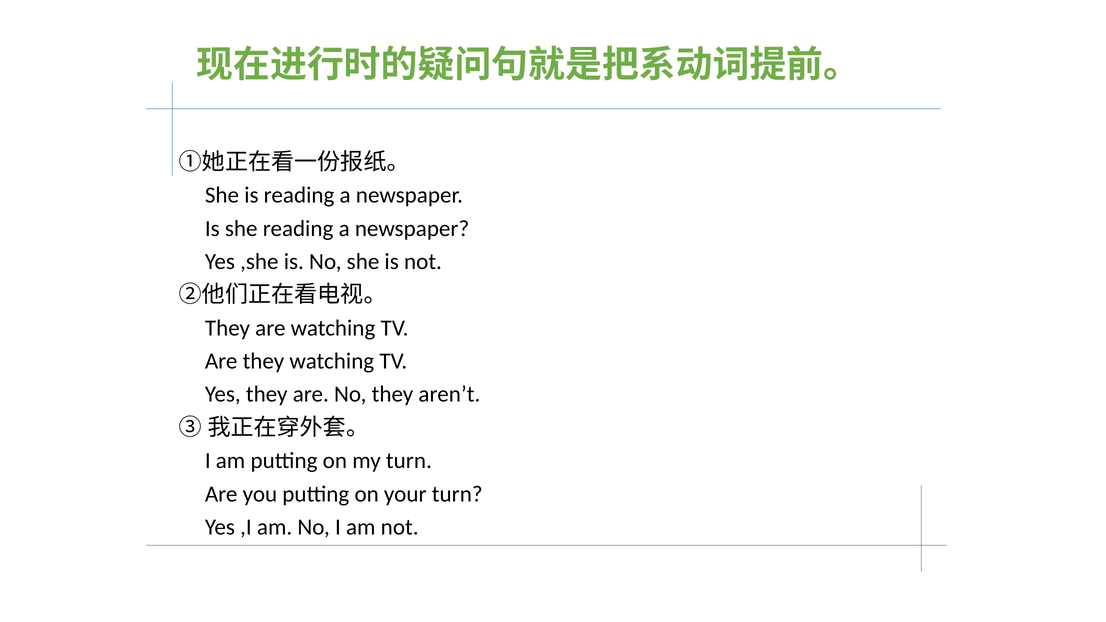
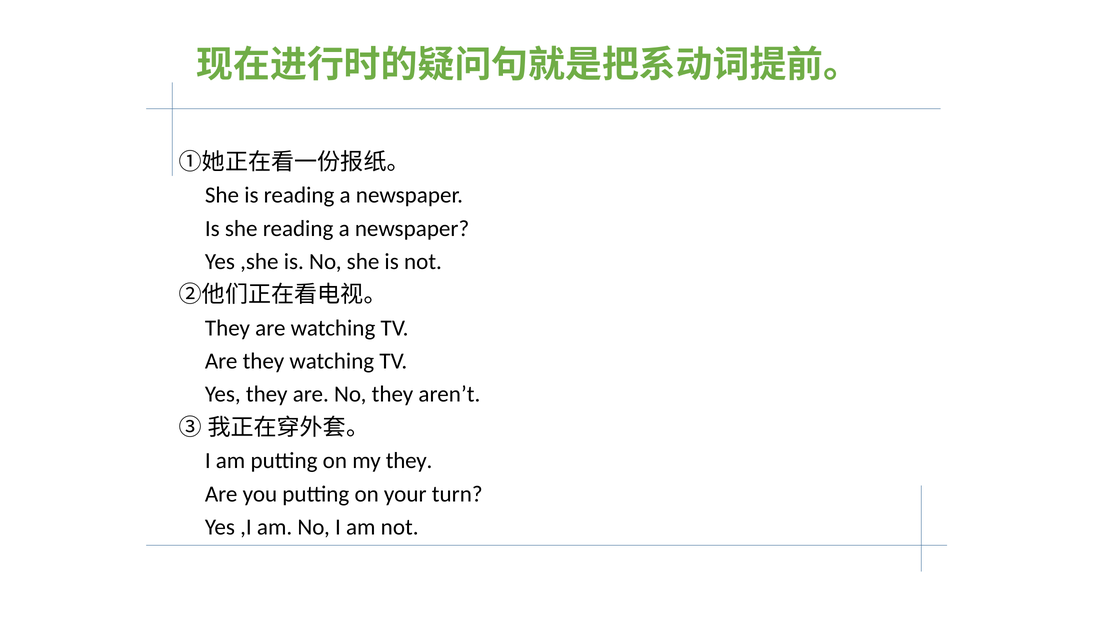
my turn: turn -> they (409, 461)
